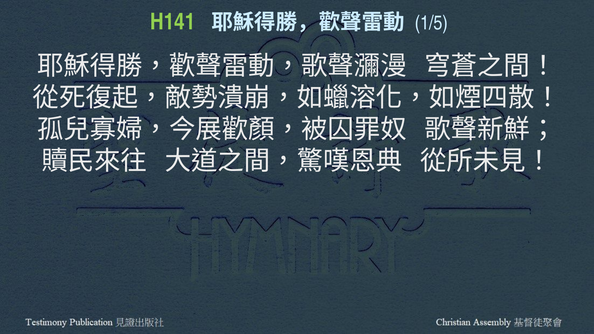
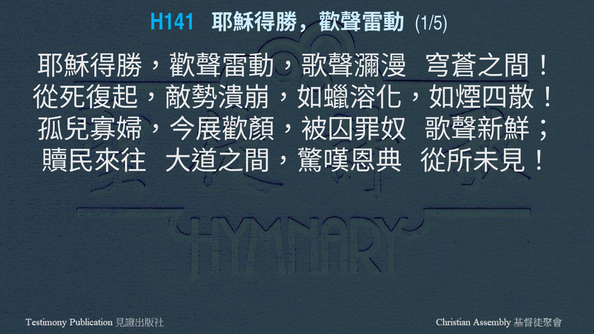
H141 colour: light green -> light blue (173, 22)
